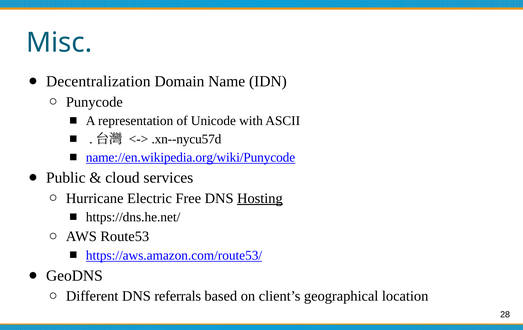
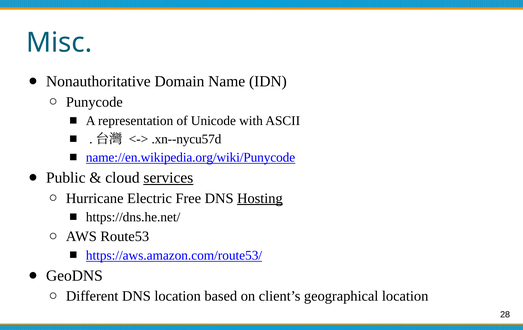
Decentralization: Decentralization -> Nonauthoritative (98, 81)
services underline: none -> present (168, 178)
DNS referrals: referrals -> location (178, 296)
